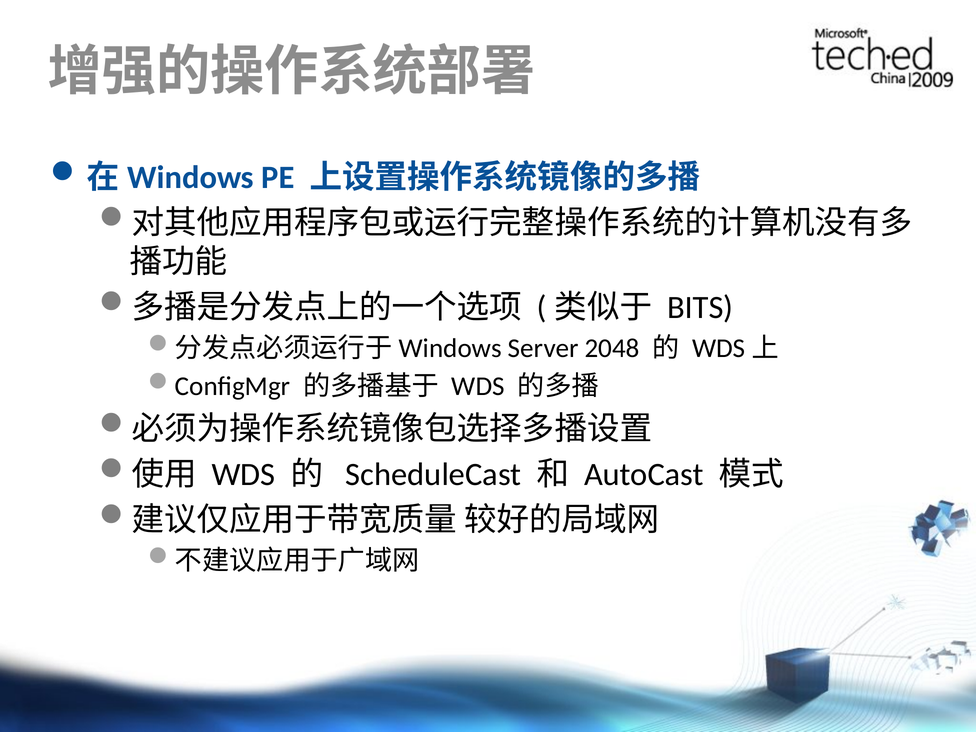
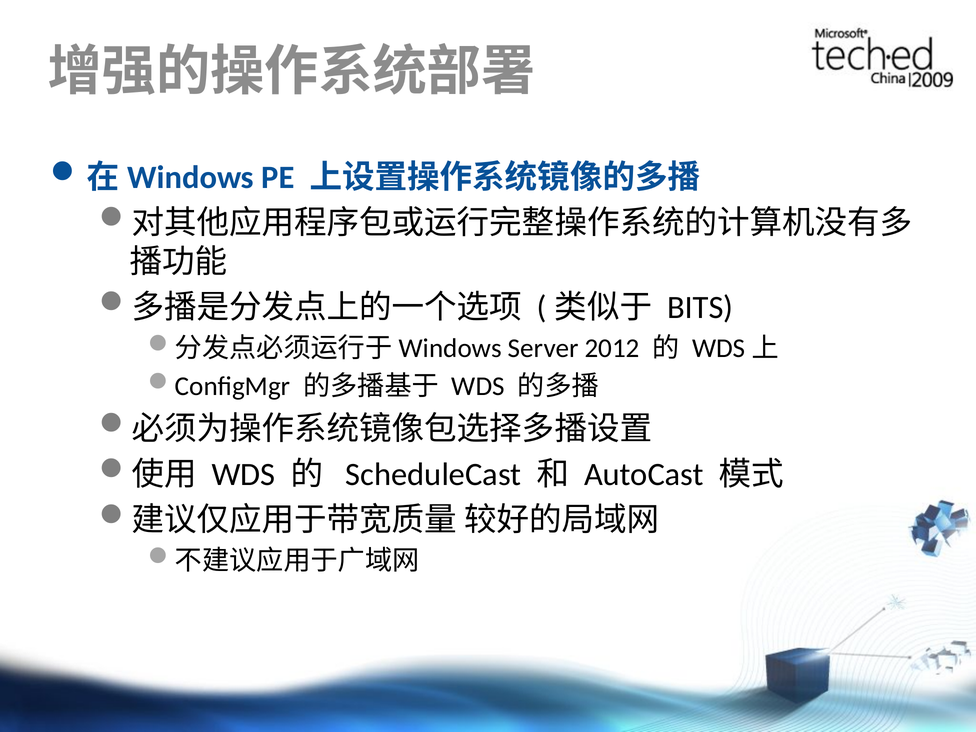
2048: 2048 -> 2012 (612, 348)
